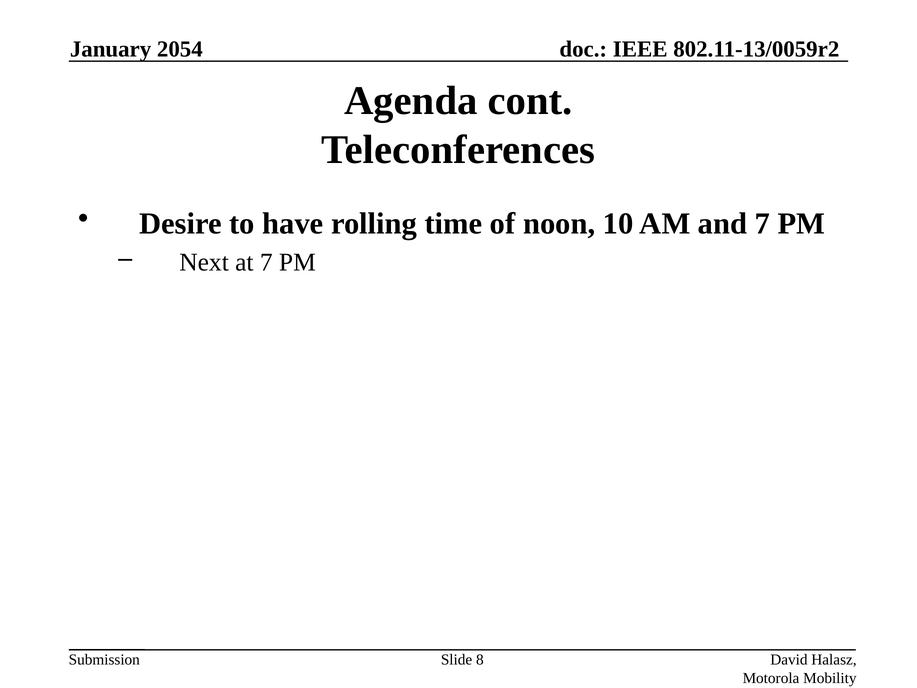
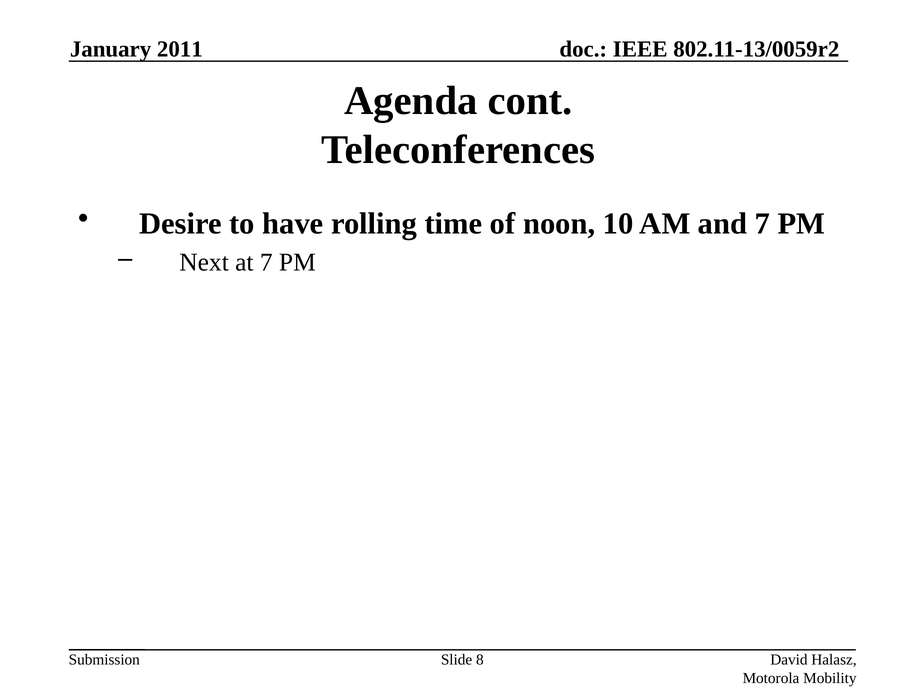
2054: 2054 -> 2011 (180, 49)
